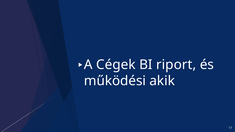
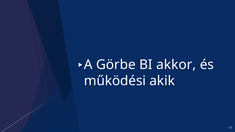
Cégek: Cégek -> Görbe (116, 65)
riport: riport -> akkor (176, 65)
